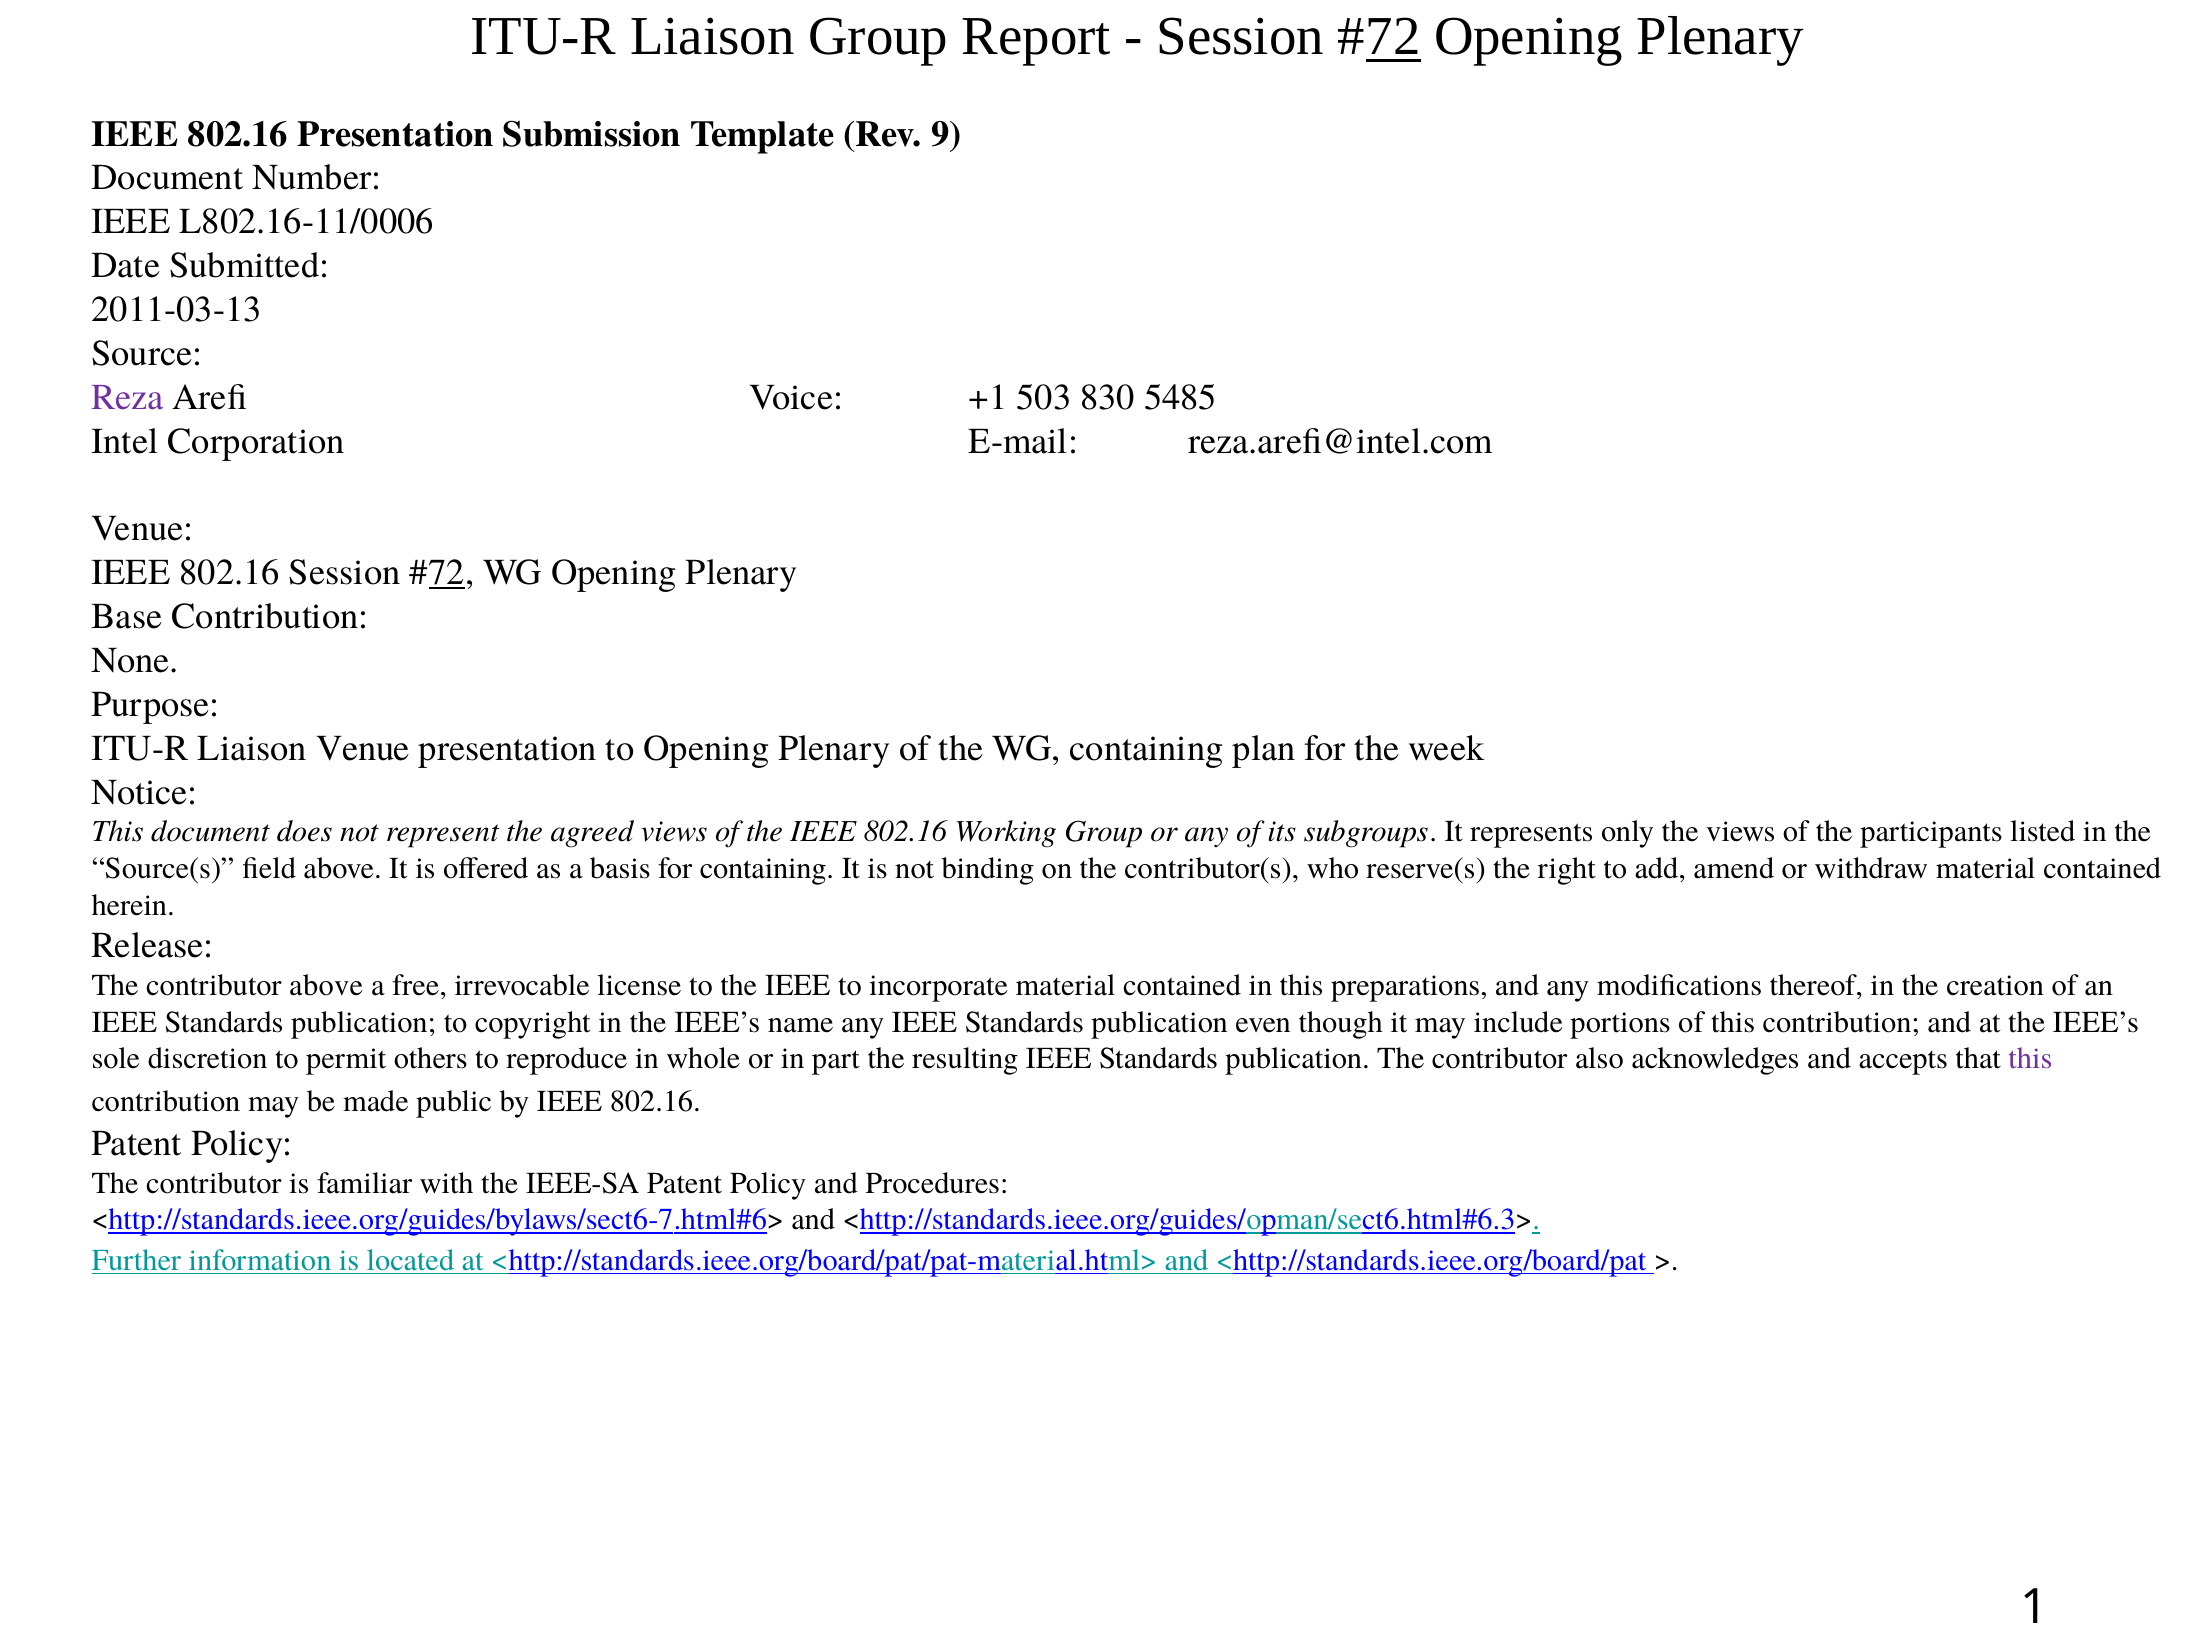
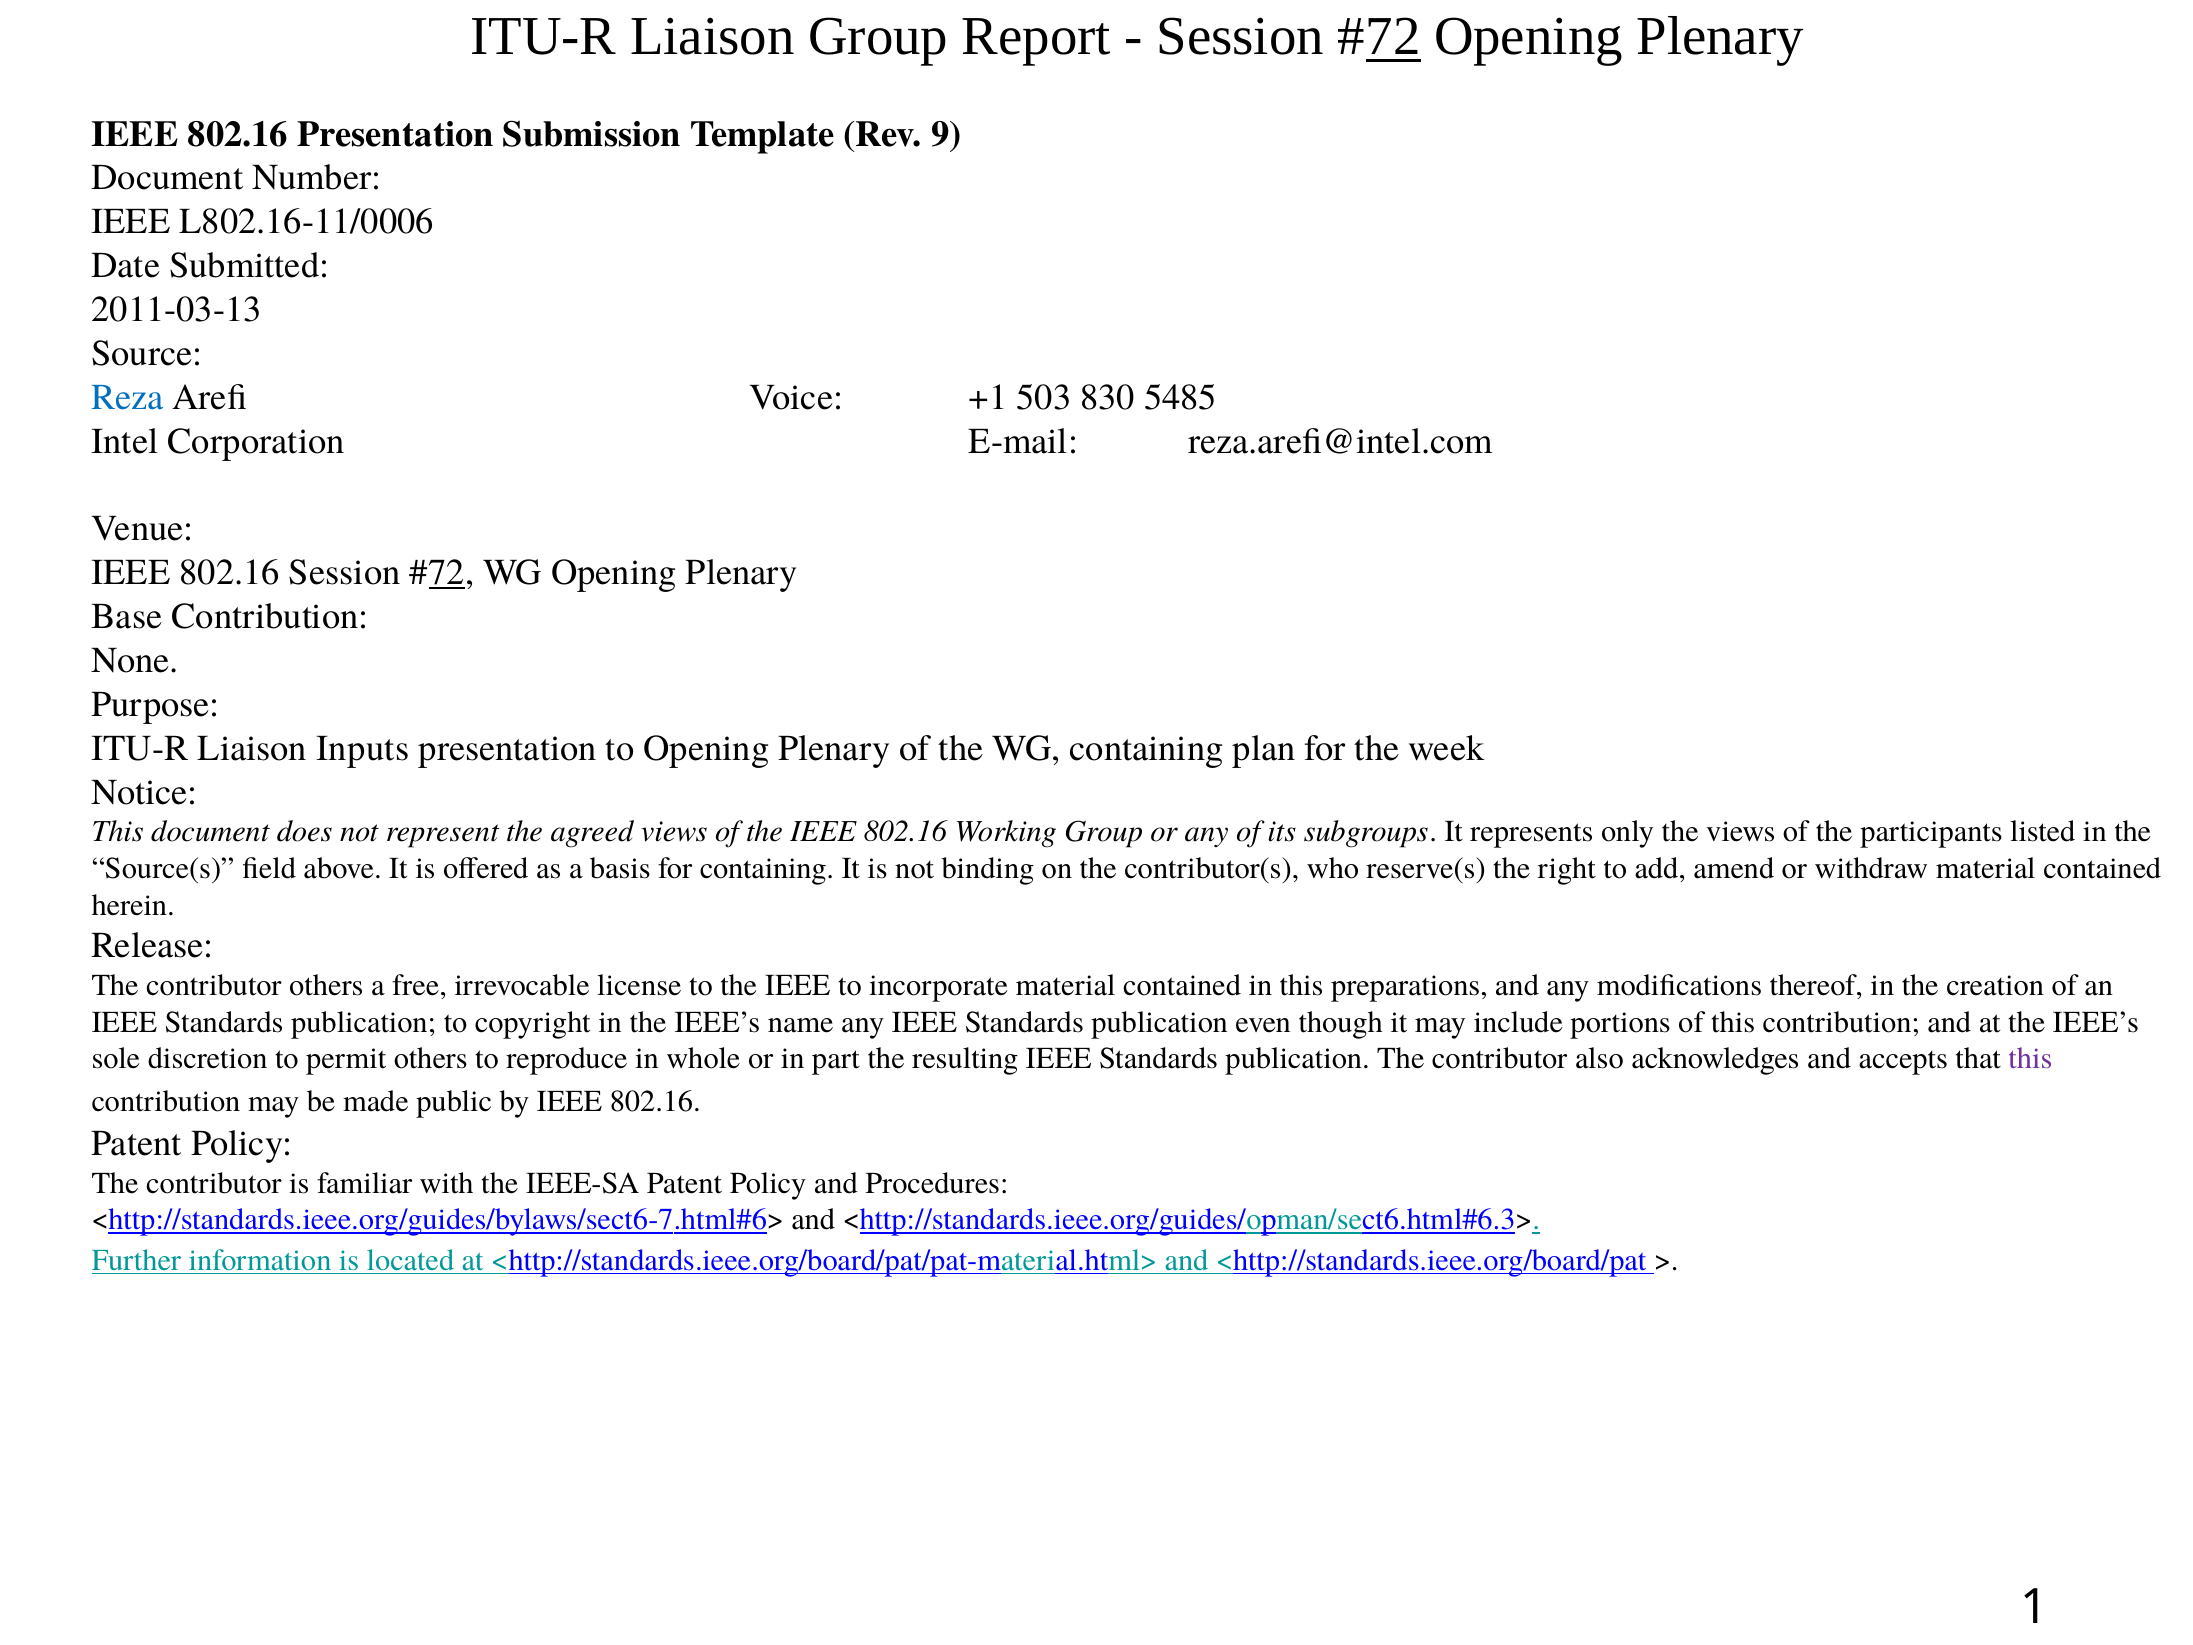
Reza colour: purple -> blue (128, 397)
Liaison Venue: Venue -> Inputs (363, 748)
contributor above: above -> others (326, 985)
